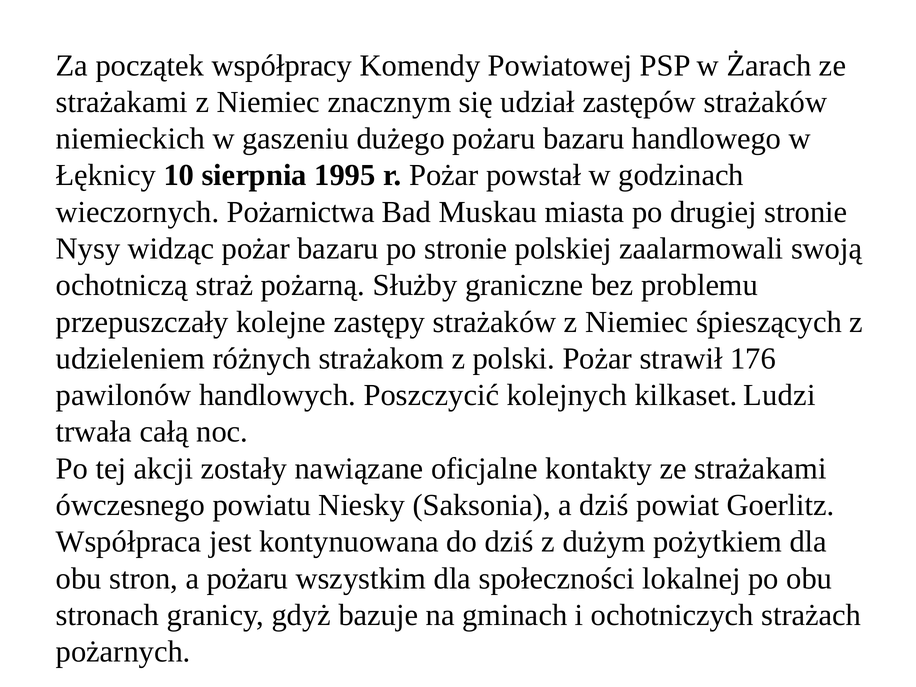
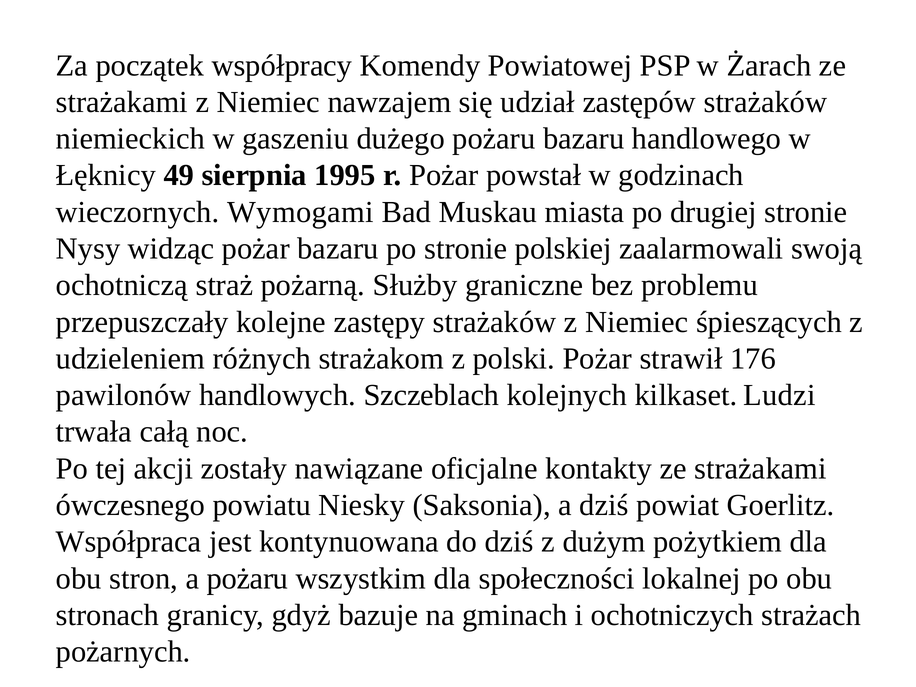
znacznym: znacznym -> nawzajem (389, 102)
10: 10 -> 49 (179, 175)
Pożarnictwa: Pożarnictwa -> Wymogami (300, 212)
Poszczycić: Poszczycić -> Szczeblach (431, 395)
